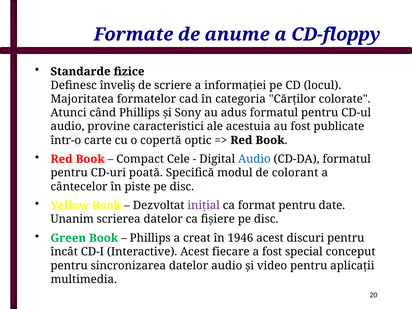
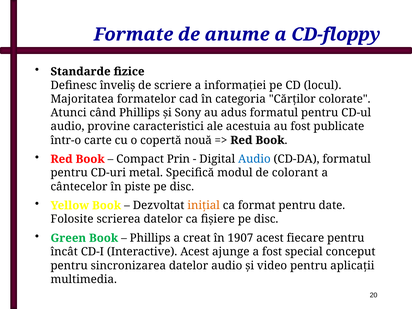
optic: optic -> nouă (198, 140)
Cele: Cele -> Prin (178, 159)
poată: poată -> metal (146, 173)
iniţial colour: purple -> orange (204, 205)
Unanim: Unanim -> Folosite (72, 219)
1946: 1946 -> 1907 (240, 238)
discuri: discuri -> fiecare (305, 238)
fiecare: fiecare -> ajunge (231, 252)
